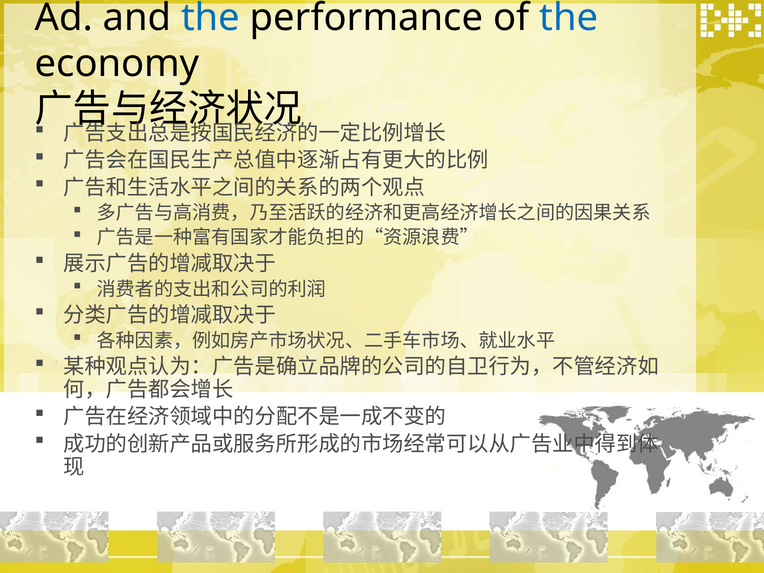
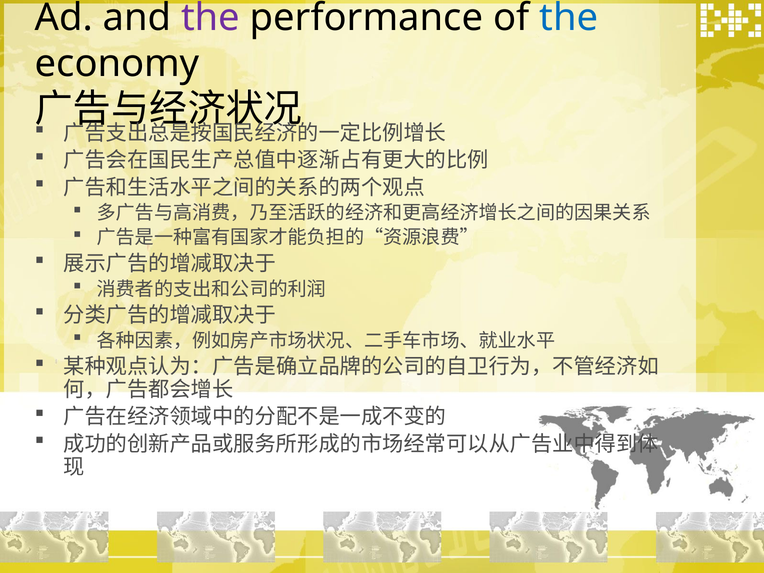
the colour: blue -> purple (211, 18)
